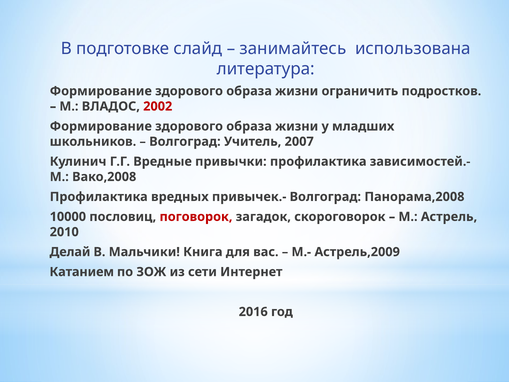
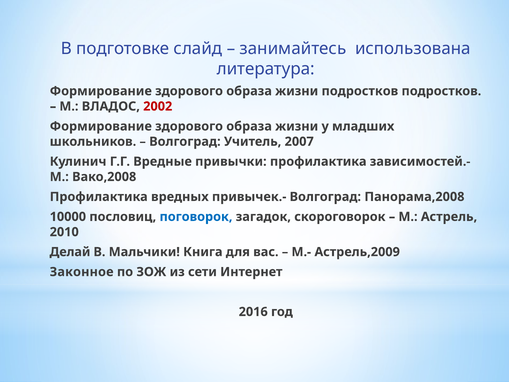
жизни ограничить: ограничить -> подростков (360, 91)
поговорок colour: red -> blue (196, 217)
Катанием: Катанием -> Законное (82, 272)
